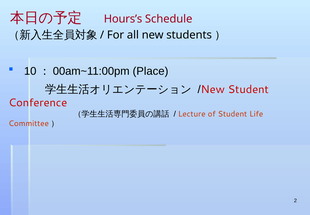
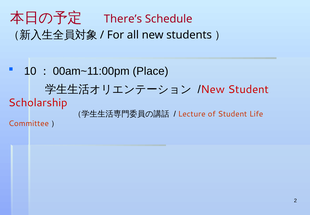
Hours’s: Hours’s -> There’s (123, 19)
Conference: Conference -> Scholarship (38, 103)
